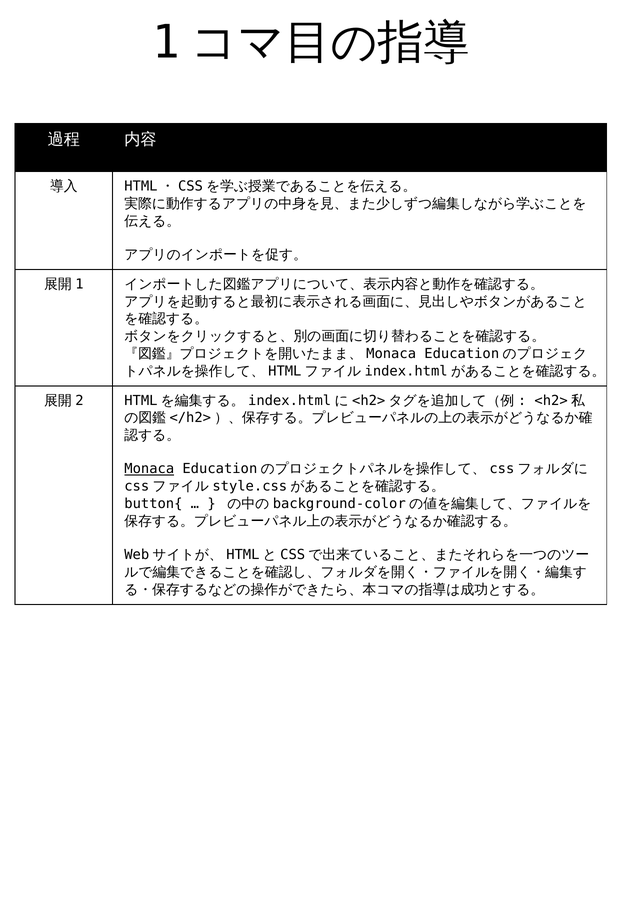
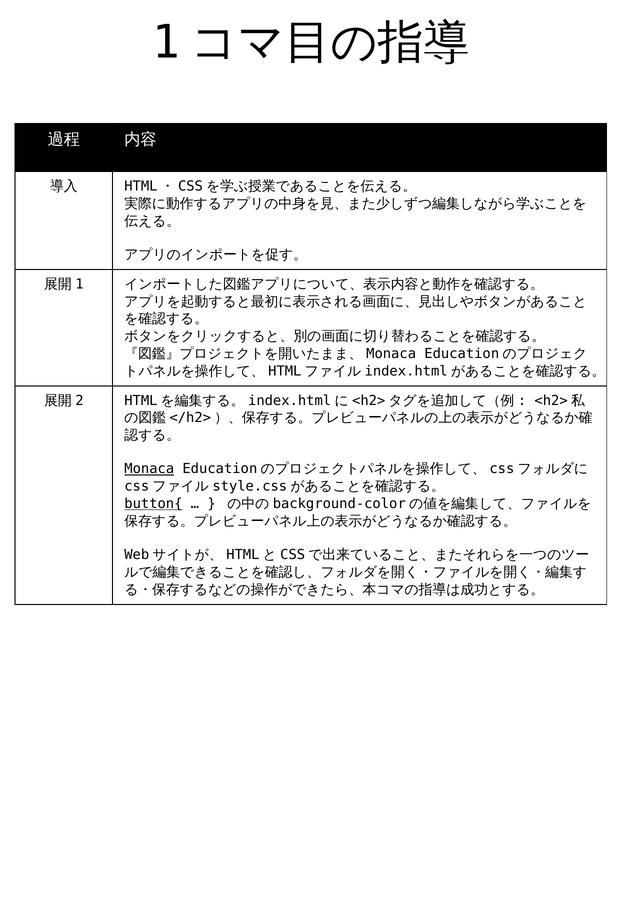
button{ underline: none -> present (153, 503)
